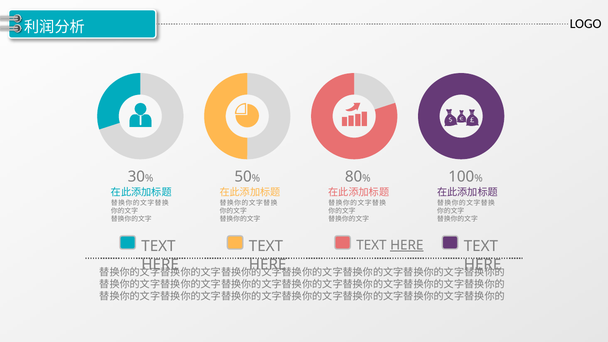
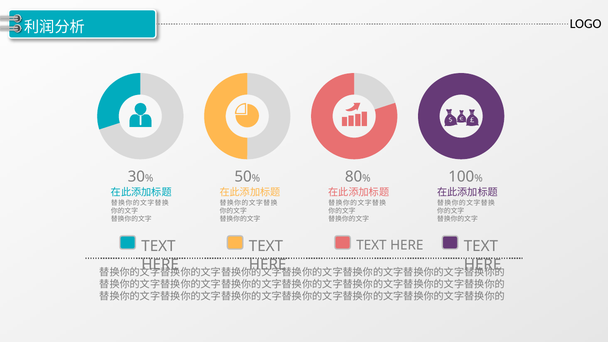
HERE underline: present -> none (407, 245)
